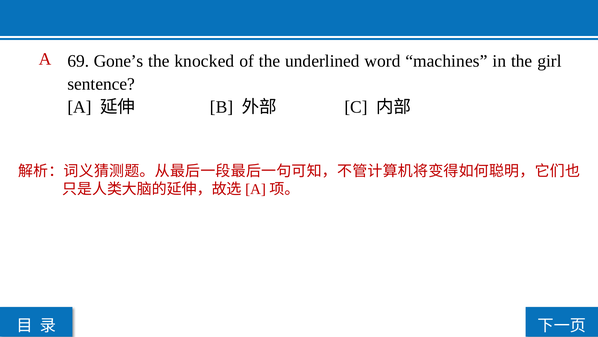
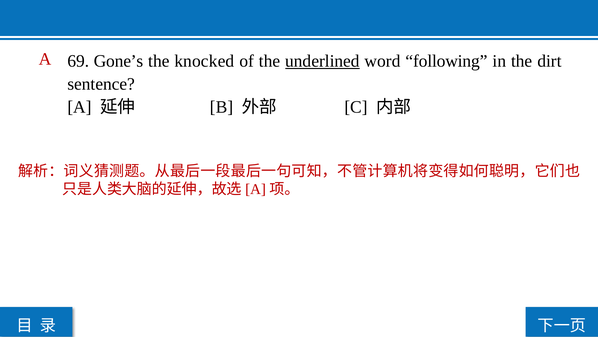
underlined underline: none -> present (322, 61)
machines: machines -> following (446, 61)
girl: girl -> dirt (549, 61)
